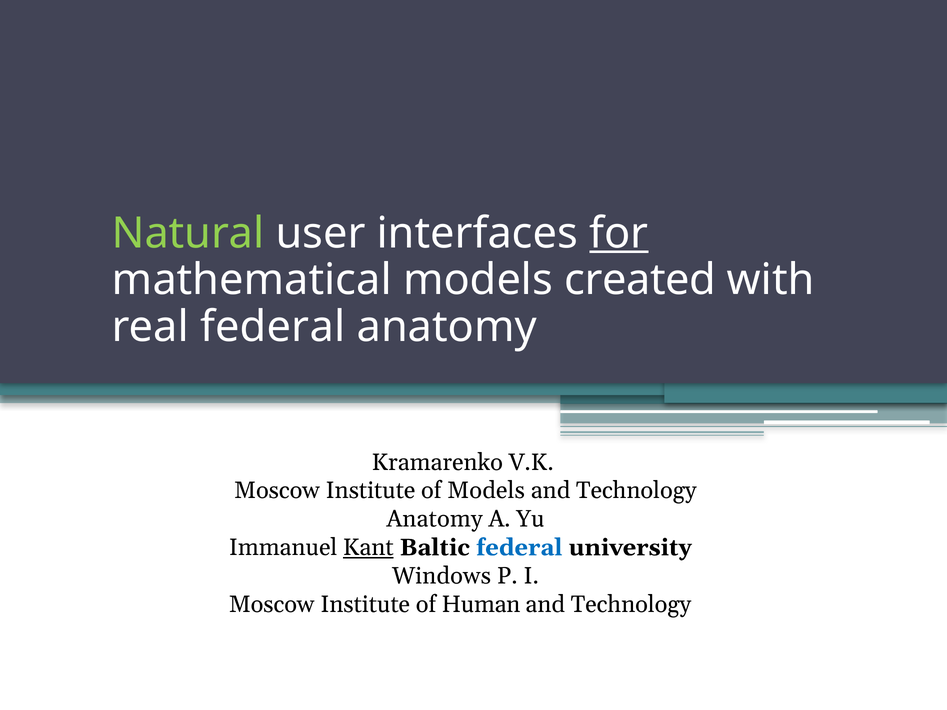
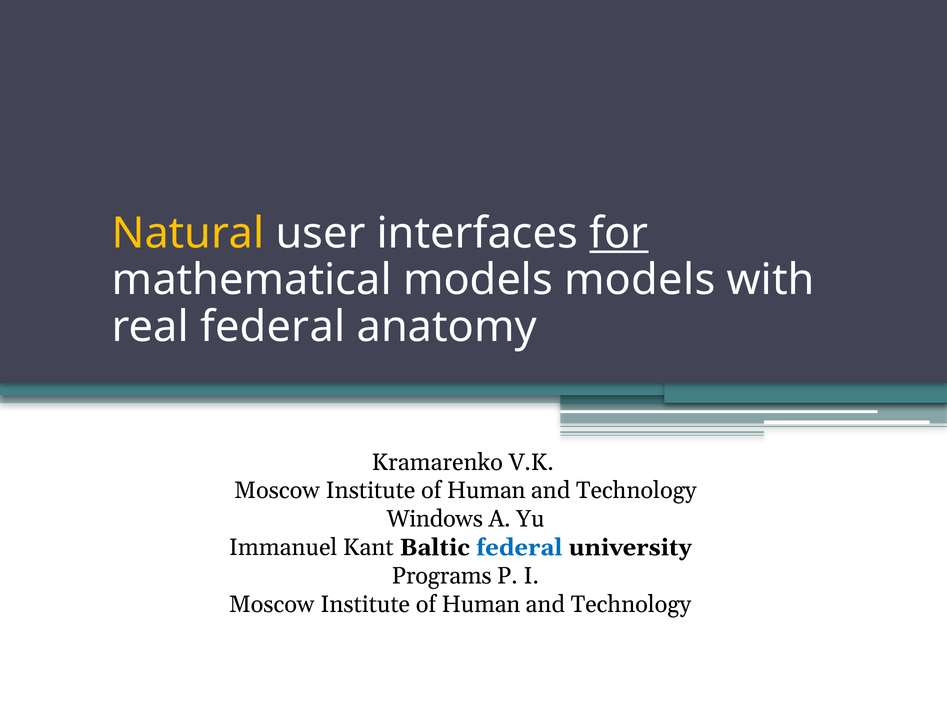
Natural colour: light green -> yellow (188, 233)
models created: created -> models (640, 280)
Models: Models -> Human (486, 491)
Anatomy: Anatomy -> Windows (435, 519)
Kant underline: present -> none (368, 548)
Windows: Windows -> Programs (442, 576)
